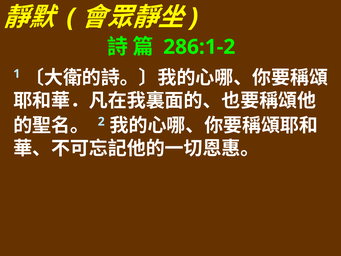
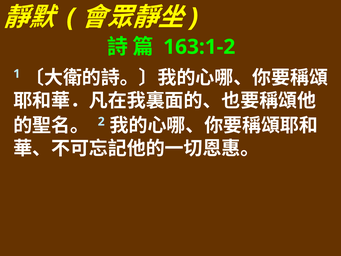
286:1-2: 286:1-2 -> 163:1-2 (199, 47)
